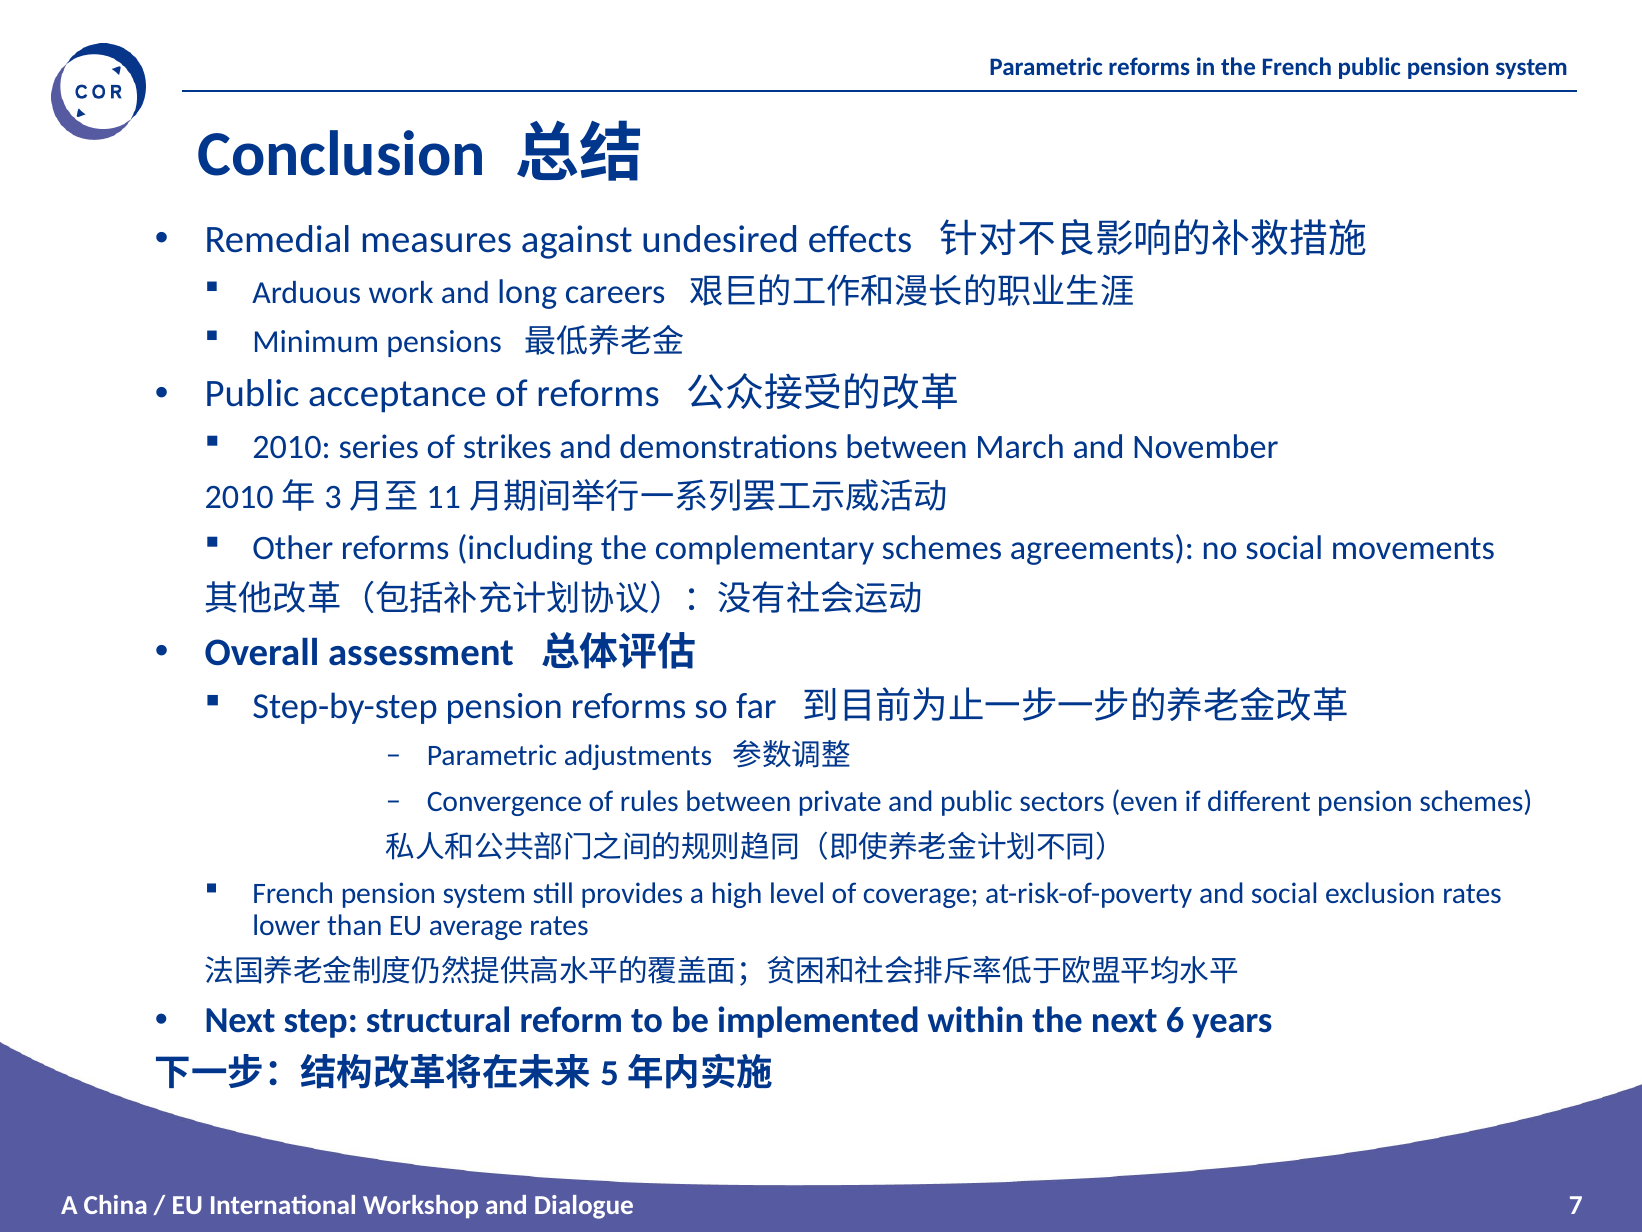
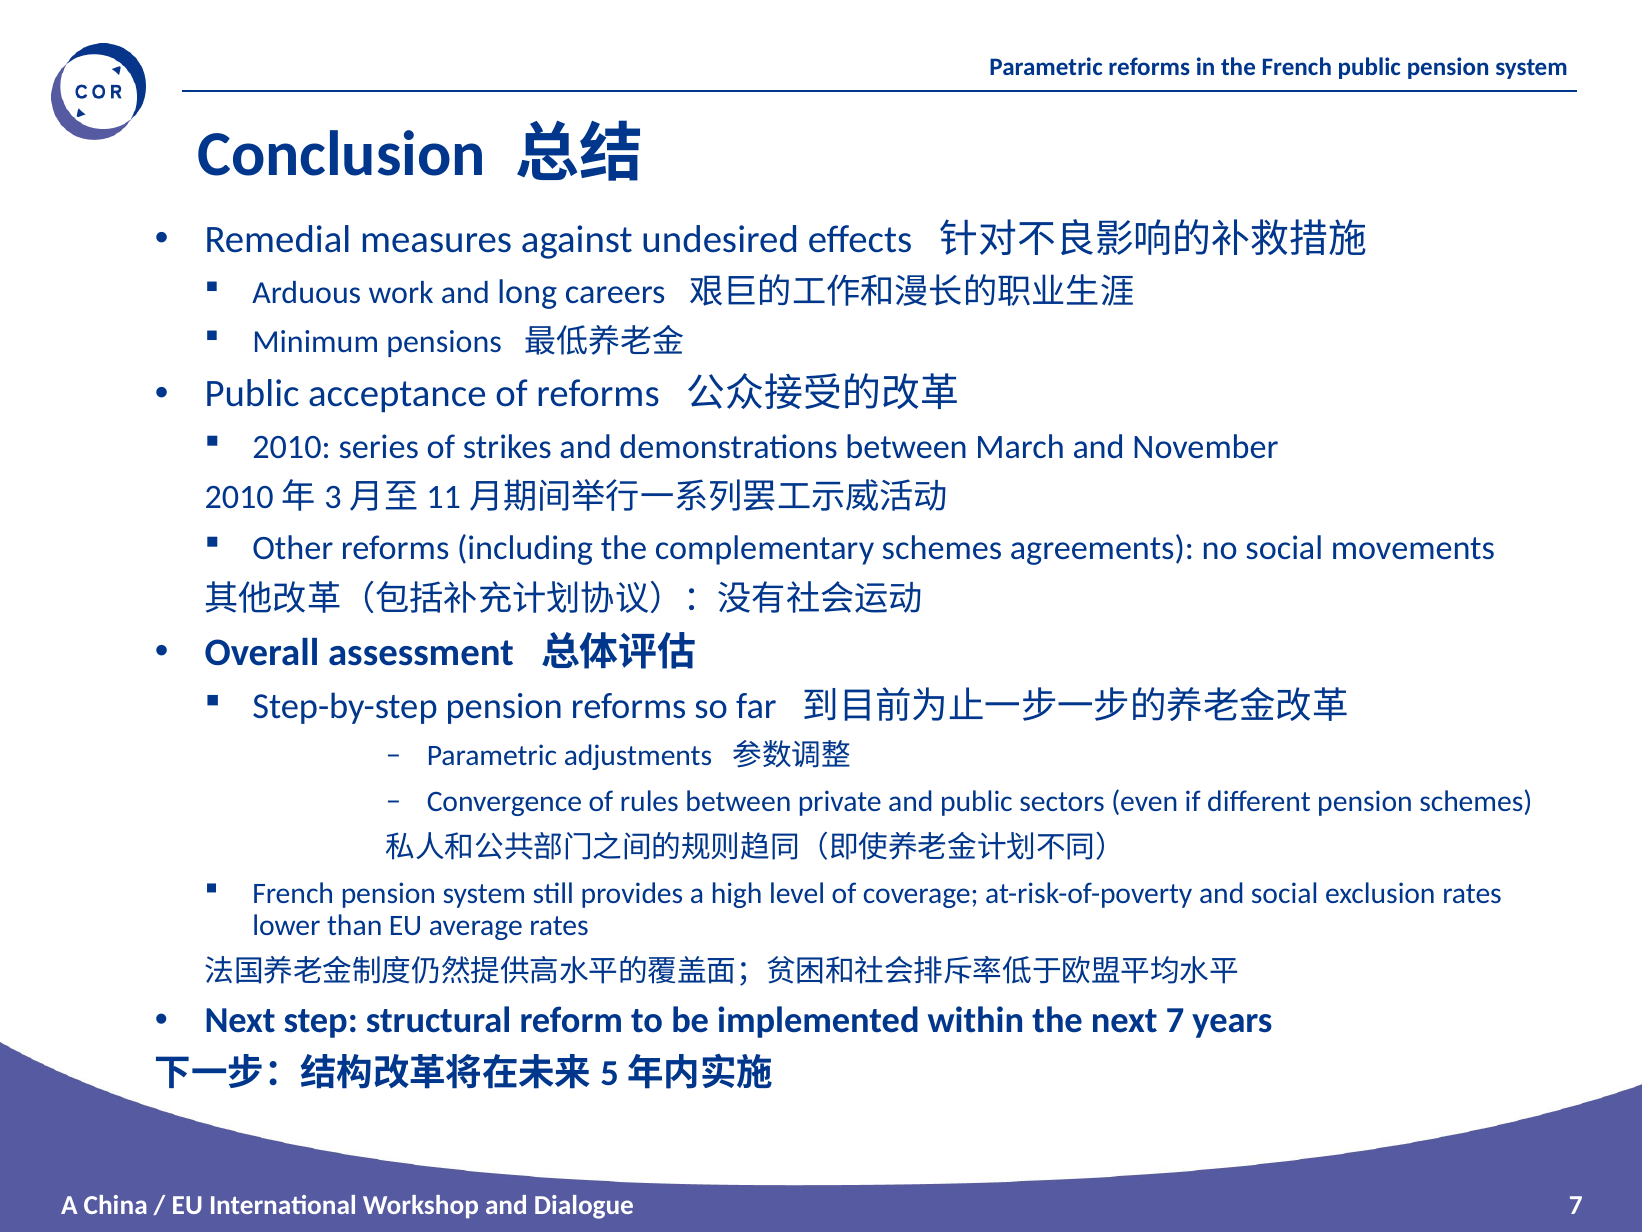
next 6: 6 -> 7 (1175, 1020)
